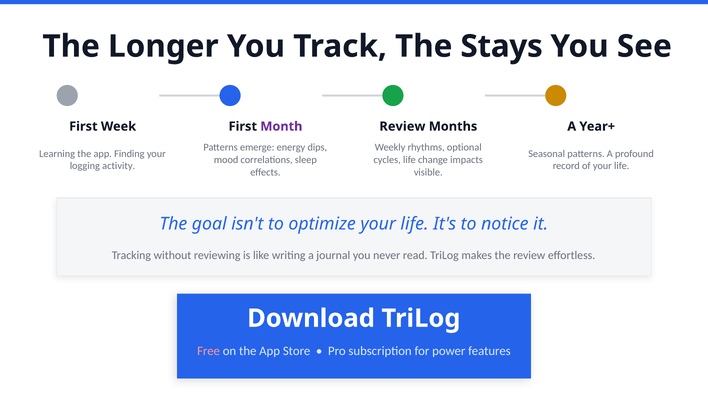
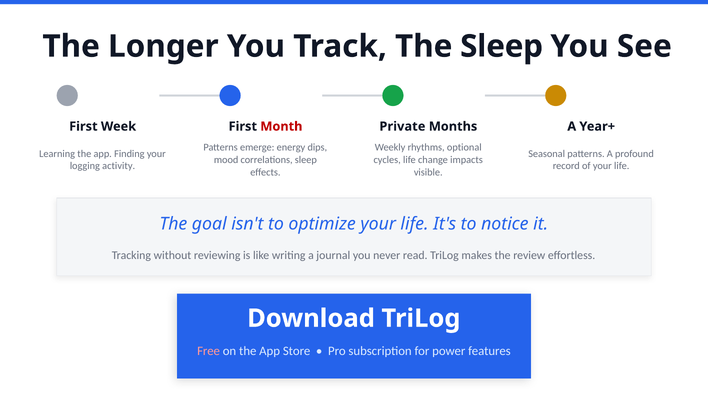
The Stays: Stays -> Sleep (502, 46)
Month colour: purple -> red (281, 127)
Review: Review -> Private (402, 127)
